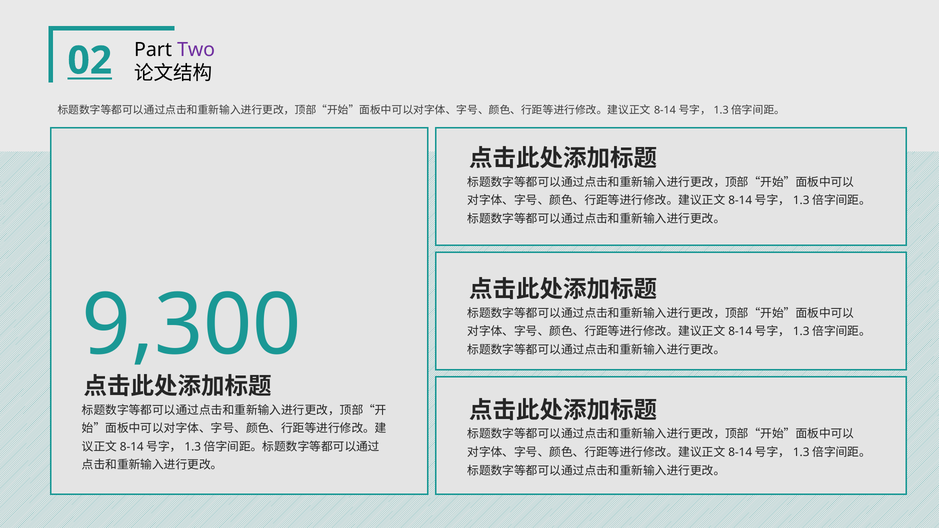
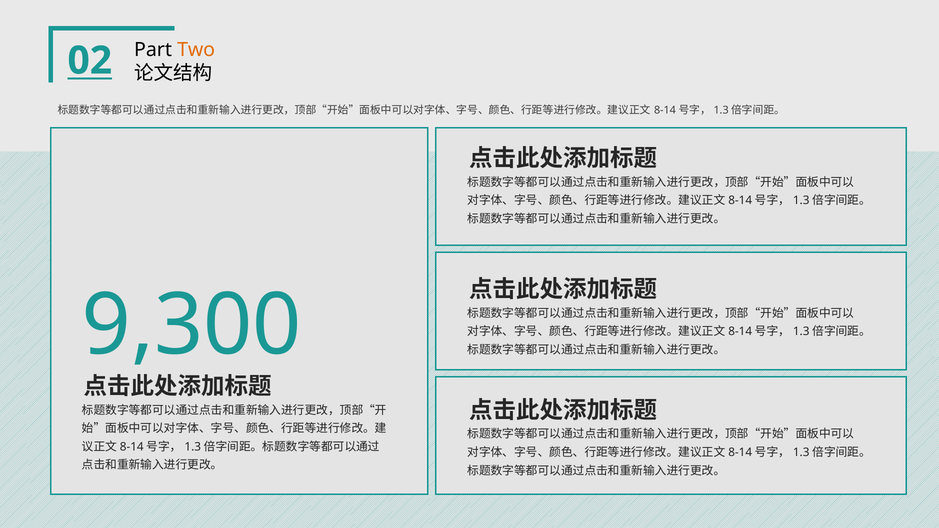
Two colour: purple -> orange (196, 50)
